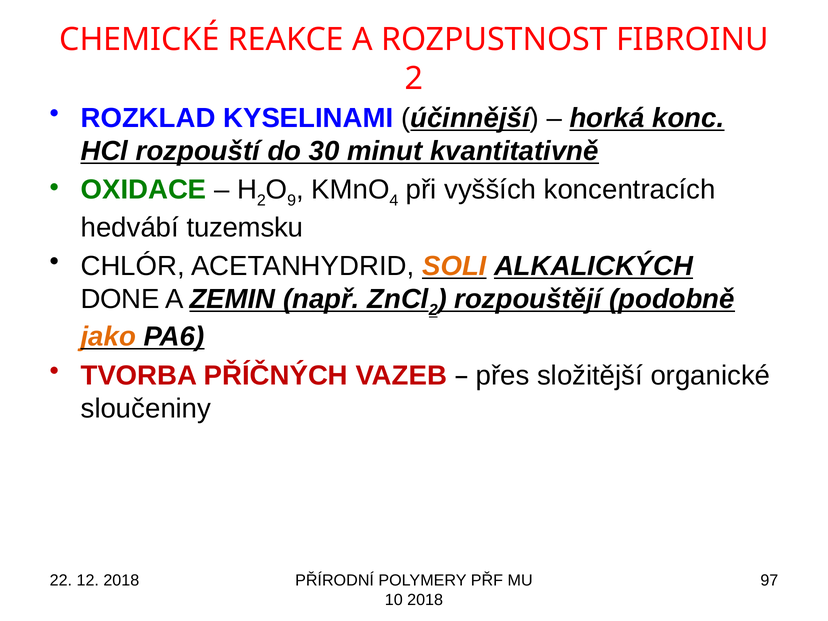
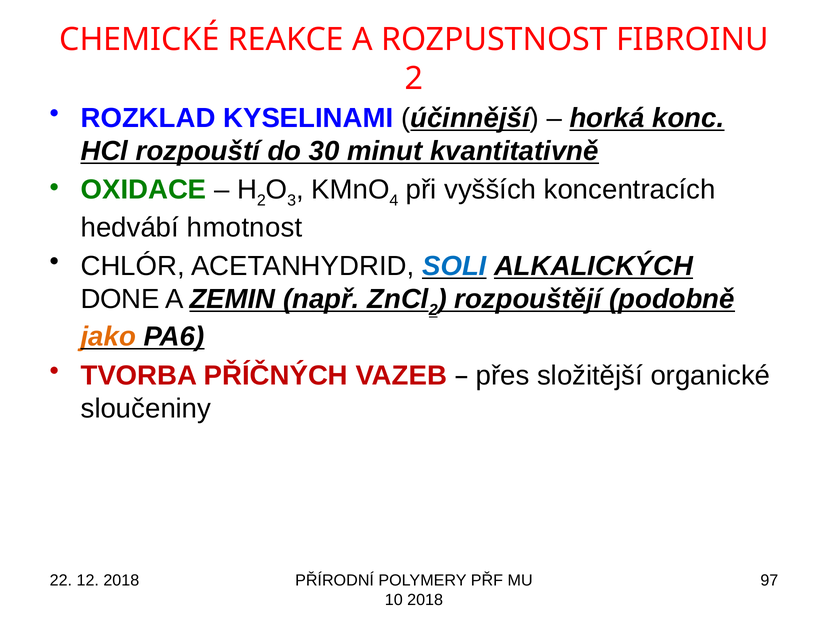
9: 9 -> 3 (292, 200)
tuzemsku: tuzemsku -> hmotnost (245, 227)
SOLI colour: orange -> blue (454, 266)
